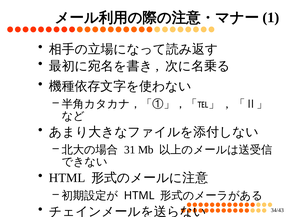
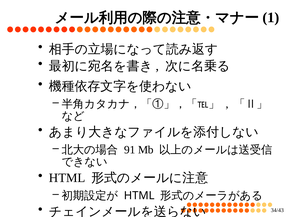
31: 31 -> 91 (130, 150)
